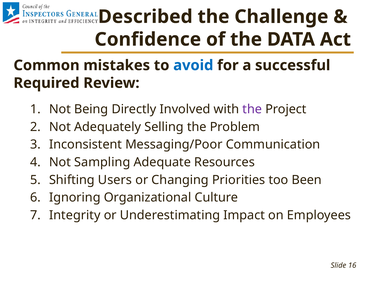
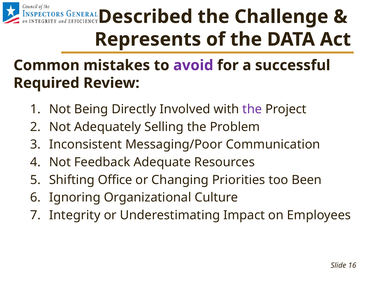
Confidence: Confidence -> Represents (148, 39)
avoid colour: blue -> purple (193, 65)
Sampling: Sampling -> Feedback (102, 162)
Users: Users -> Office (115, 180)
